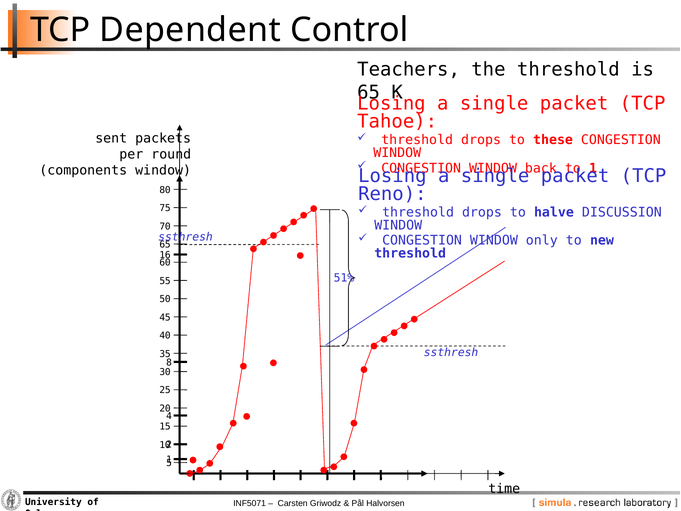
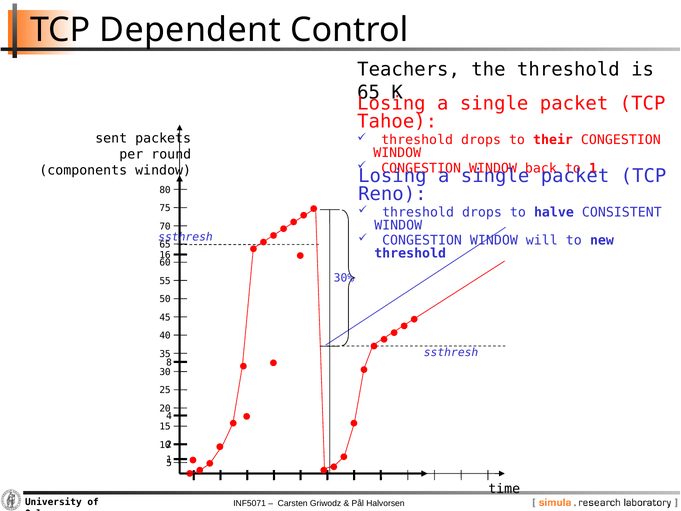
these: these -> their (553, 140)
DISCUSSION: DISCUSSION -> CONSISTENT (622, 212)
only: only -> will (542, 240)
51%: 51% -> 30% (344, 278)
